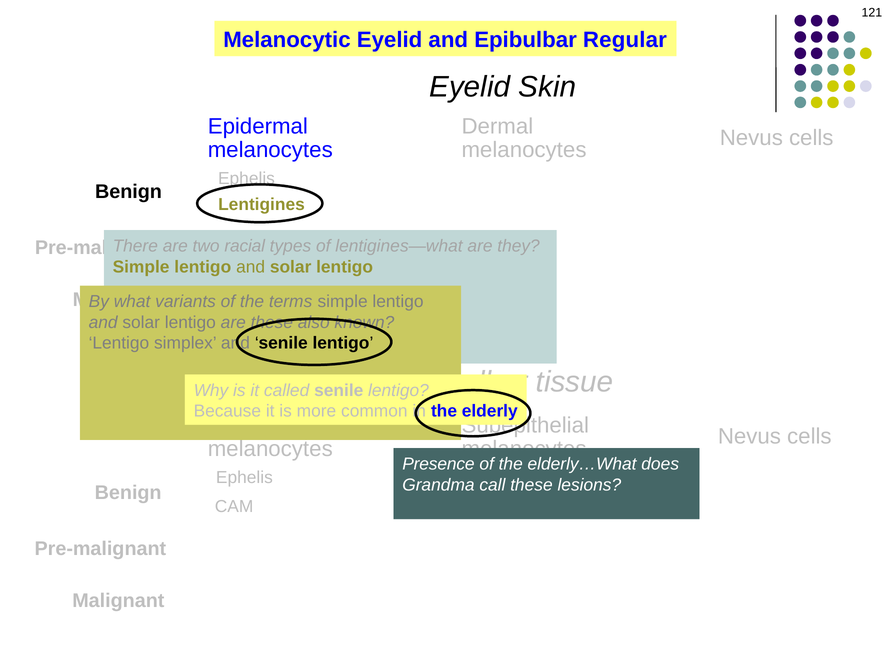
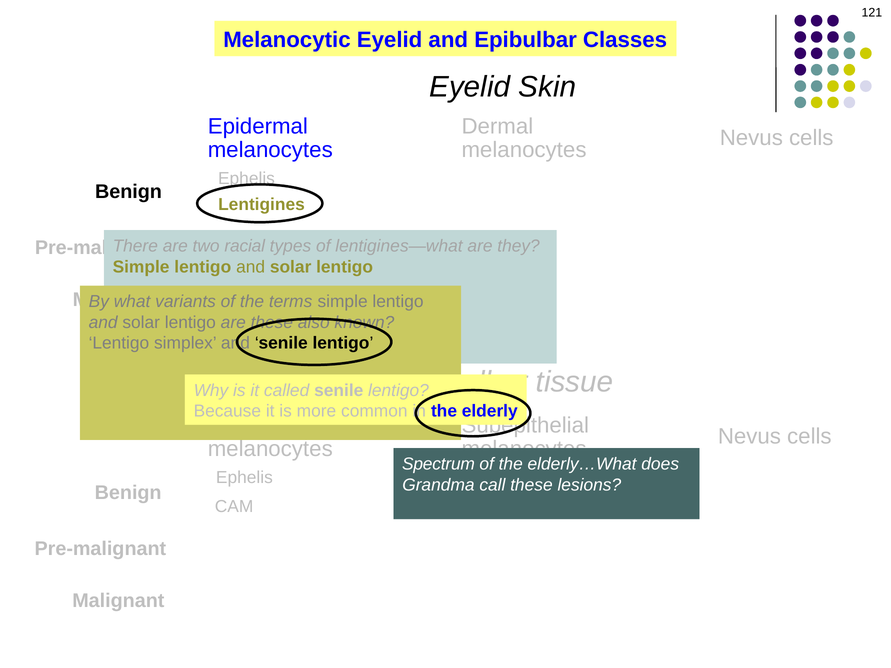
Regular: Regular -> Classes (625, 40)
Presence: Presence -> Spectrum (438, 464)
